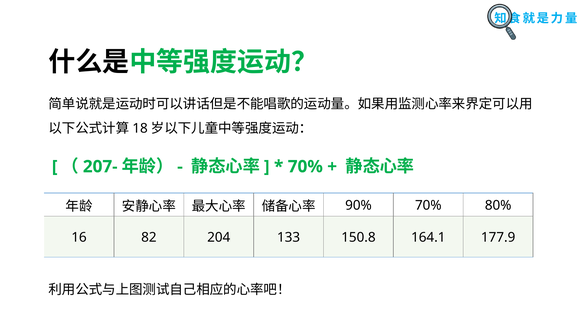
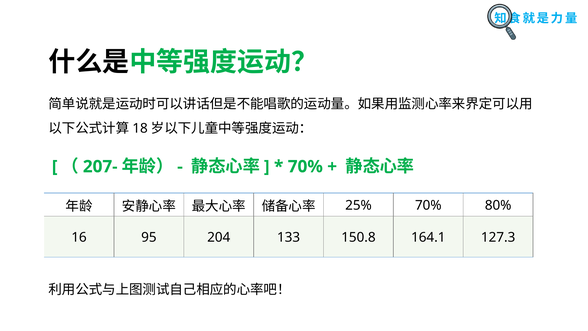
90%: 90% -> 25% (358, 205)
82: 82 -> 95 (149, 237)
177.9: 177.9 -> 127.3 (498, 237)
